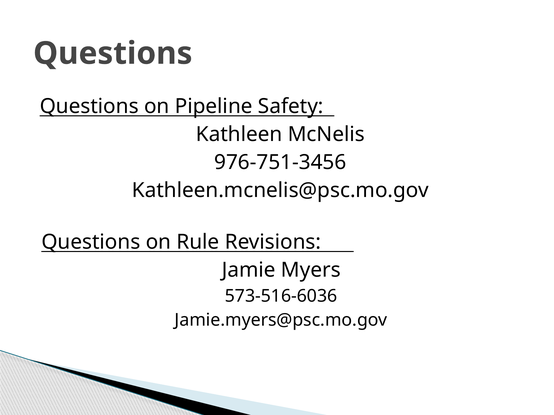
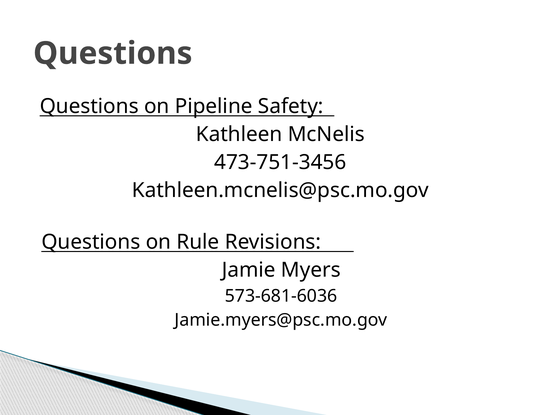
976-751-3456: 976-751-3456 -> 473-751-3456 (280, 162)
573-516-6036: 573-516-6036 -> 573-681-6036 (281, 296)
